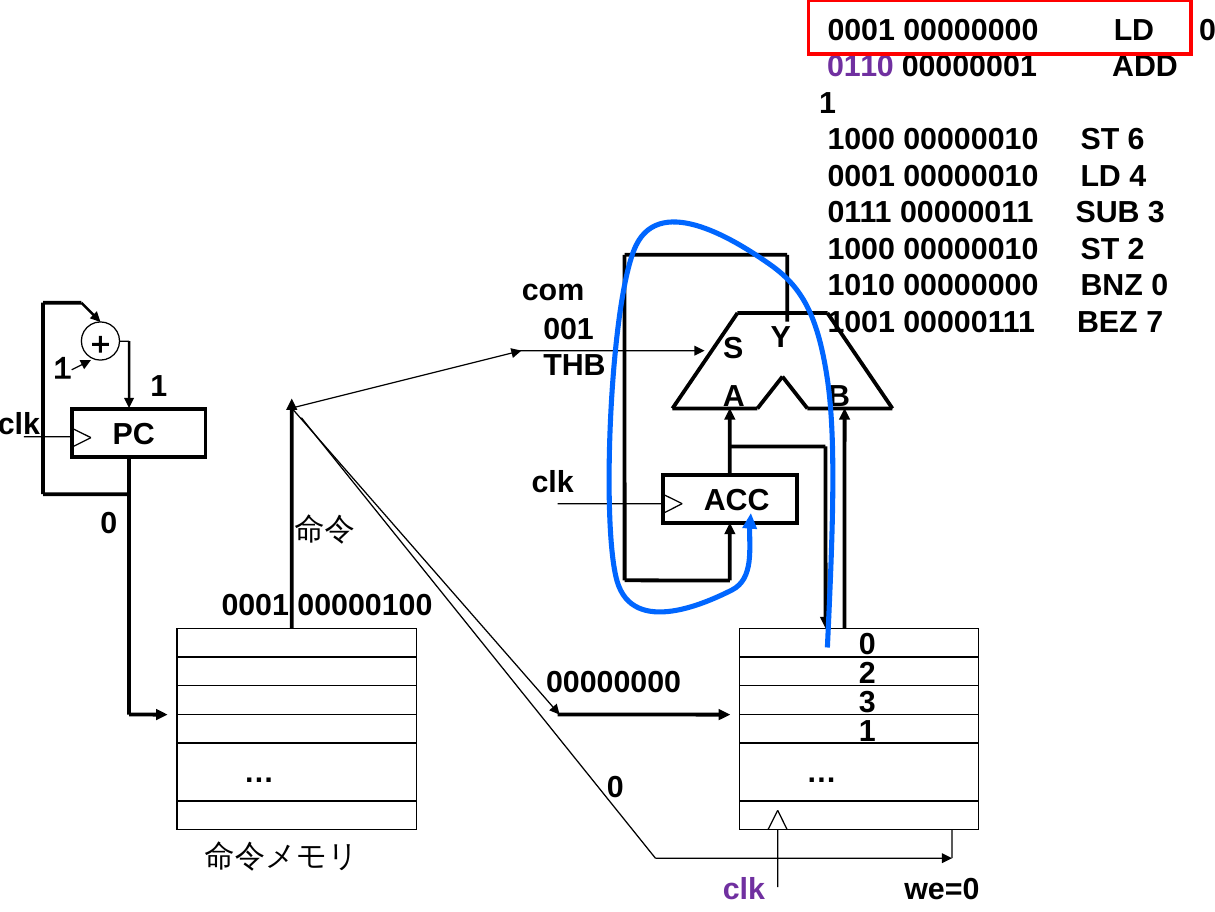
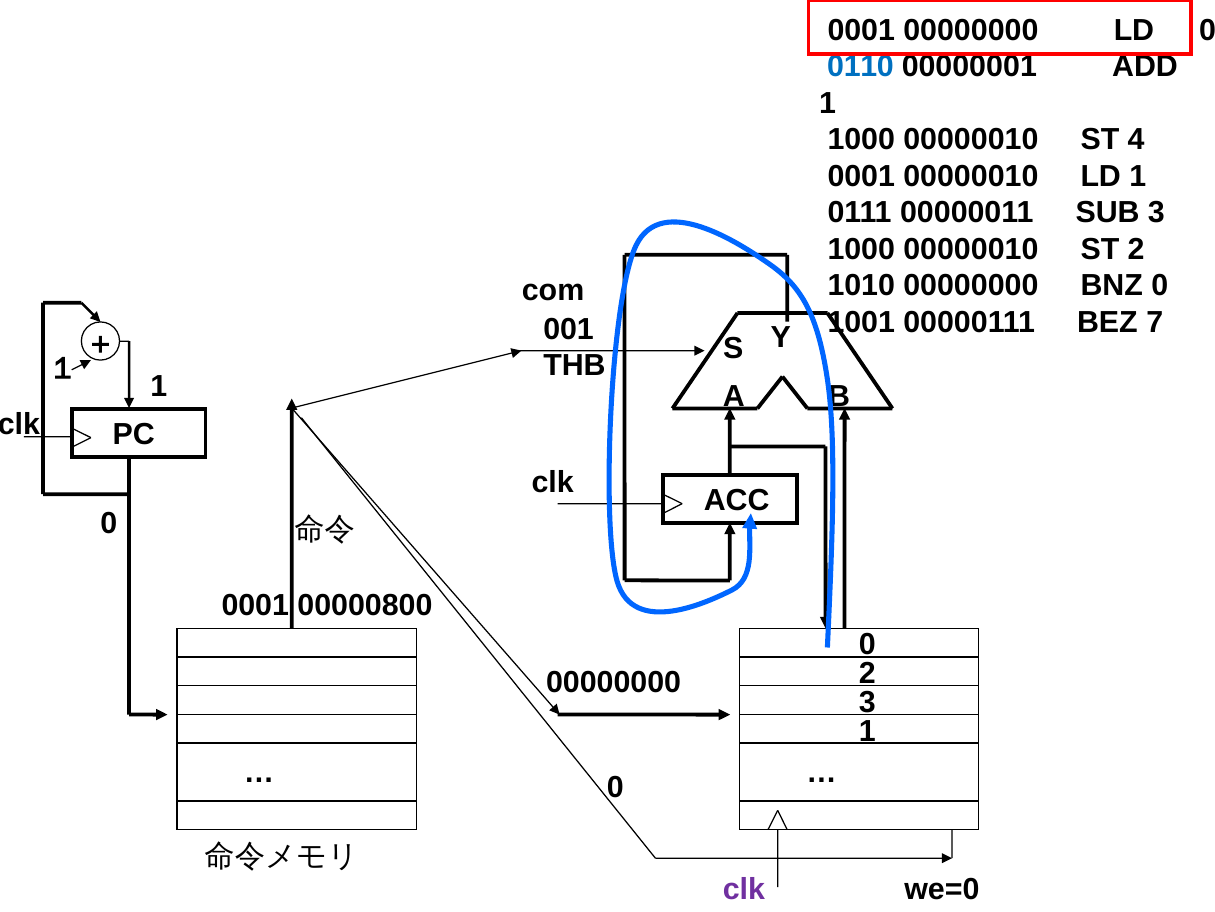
0110 colour: purple -> blue (861, 67)
6: 6 -> 4 (1136, 140)
LD 4: 4 -> 1 (1138, 176)
00000100: 00000100 -> 00000800 (365, 605)
